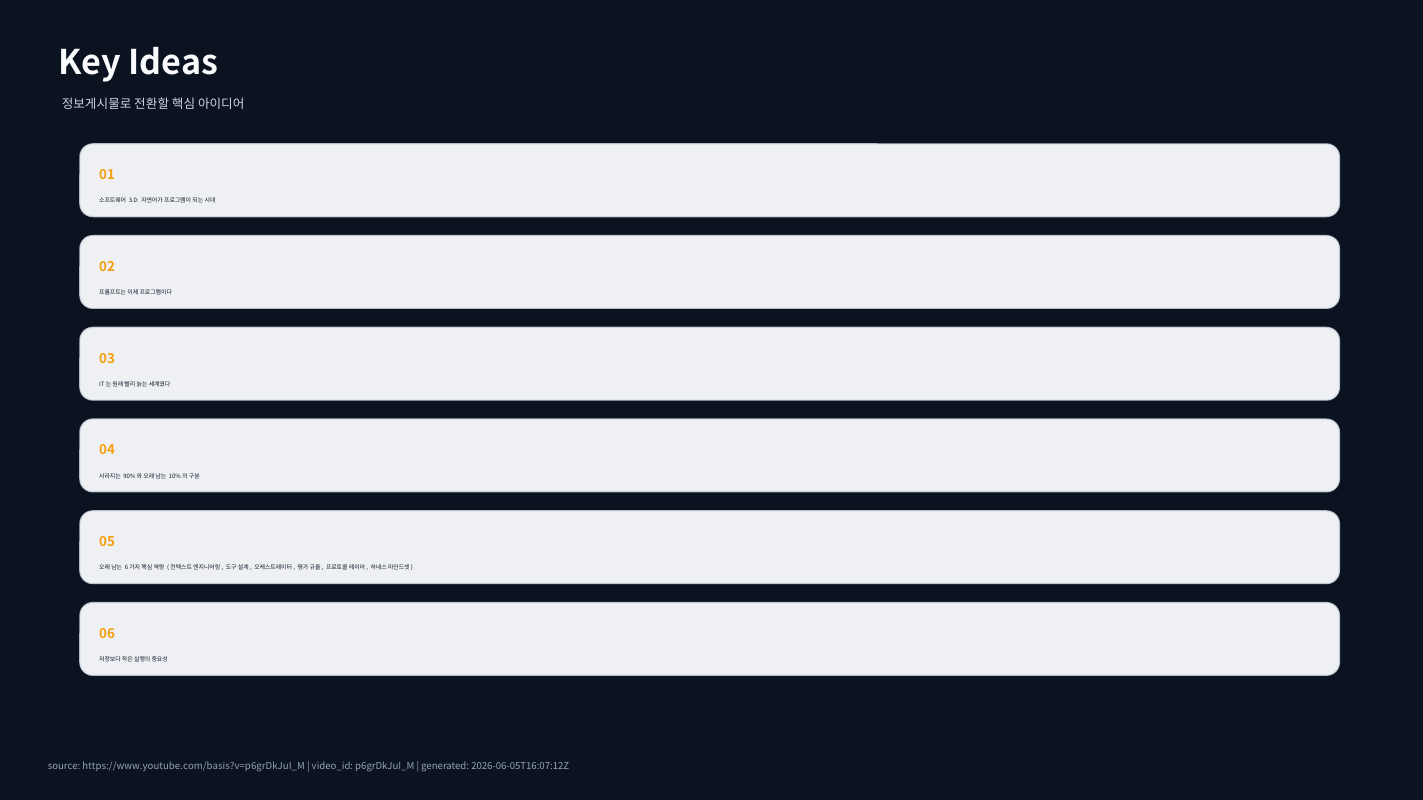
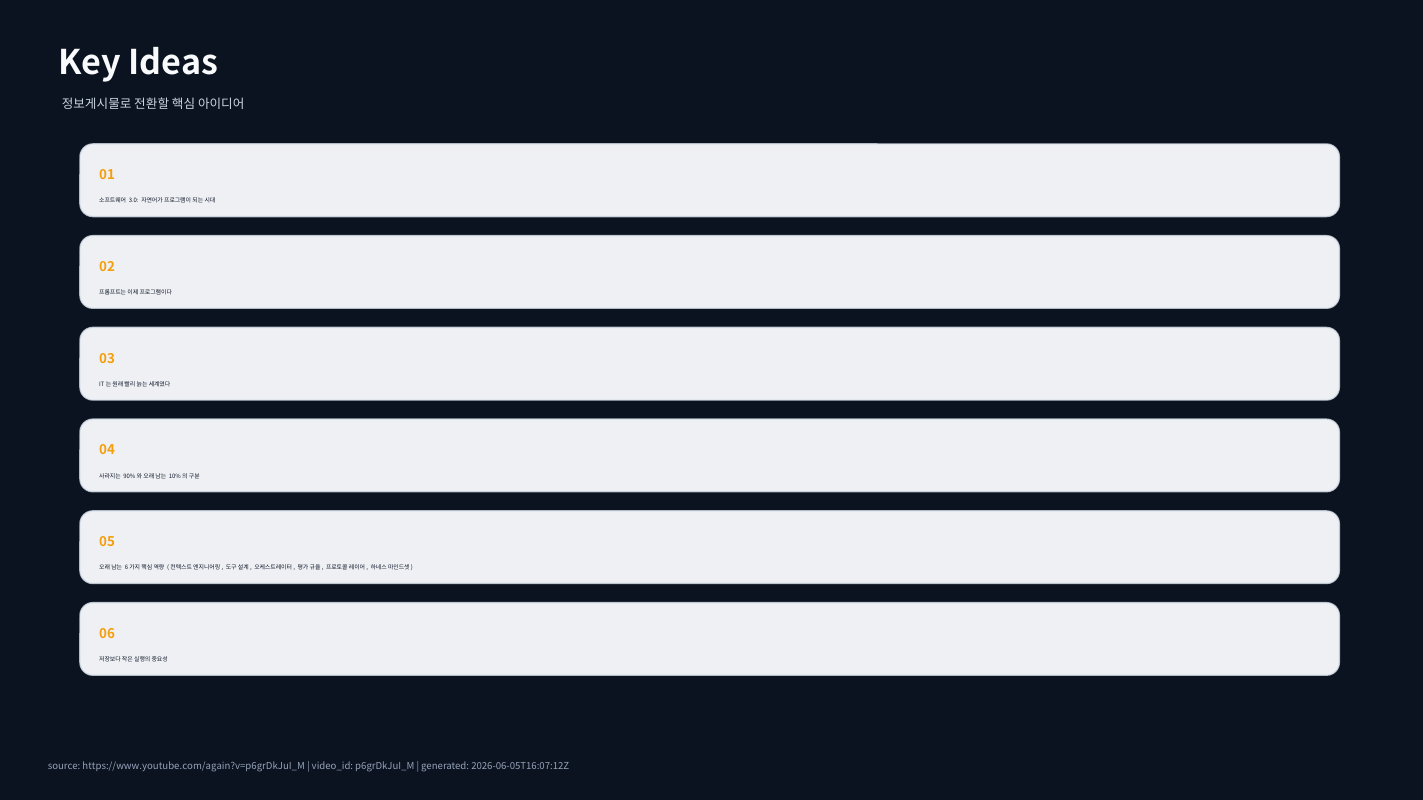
https://www.youtube.com/basis?v=p6grDkJuI_M: https://www.youtube.com/basis?v=p6grDkJuI_M -> https://www.youtube.com/again?v=p6grDkJuI_M (194, 766)
